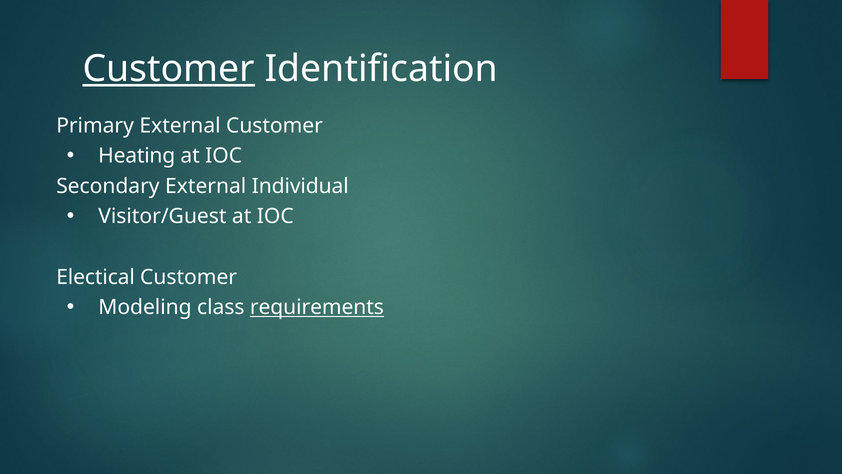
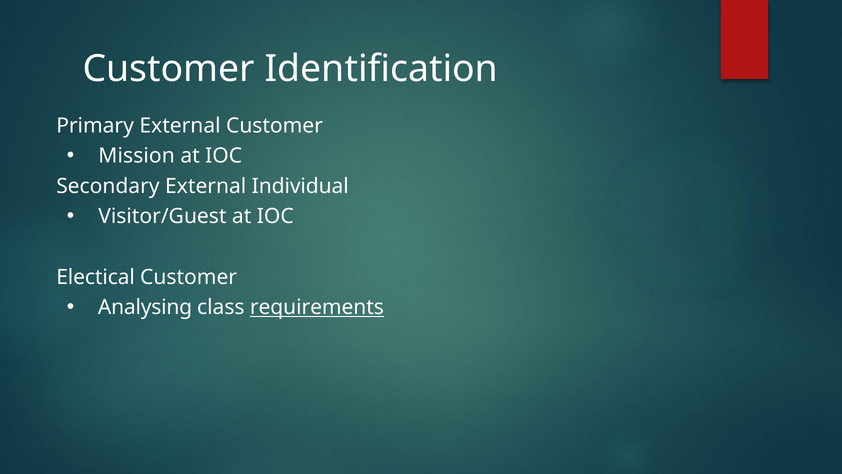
Customer underline: present -> none (169, 69)
Heating: Heating -> Mission (137, 156)
Modeling: Modeling -> Analysing (145, 307)
